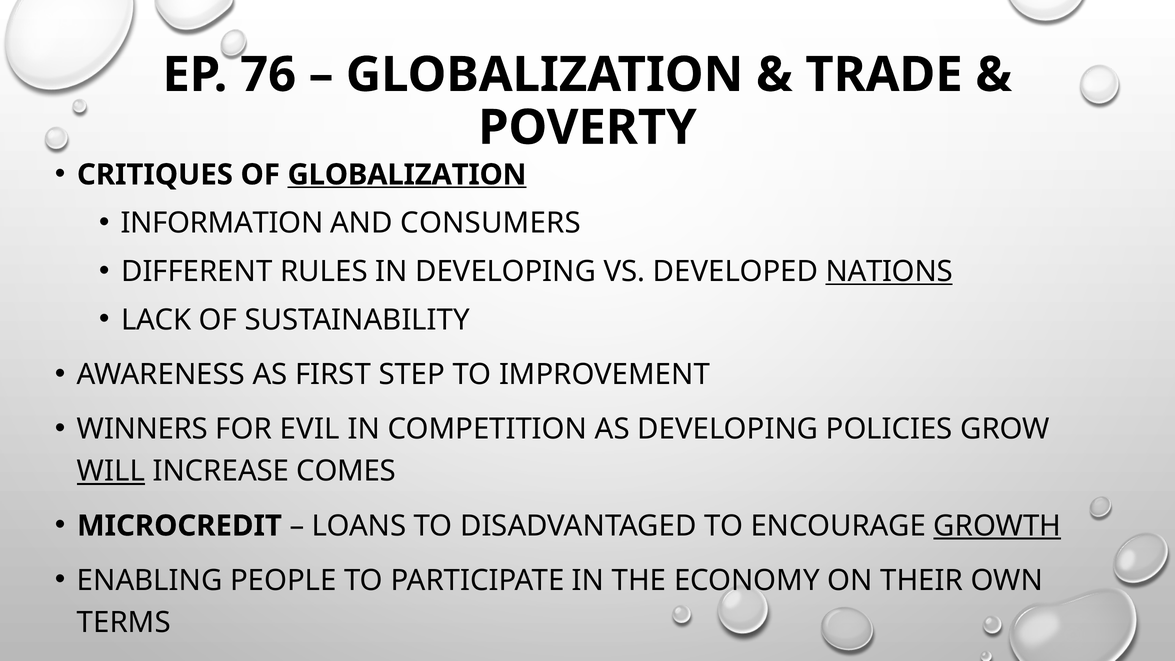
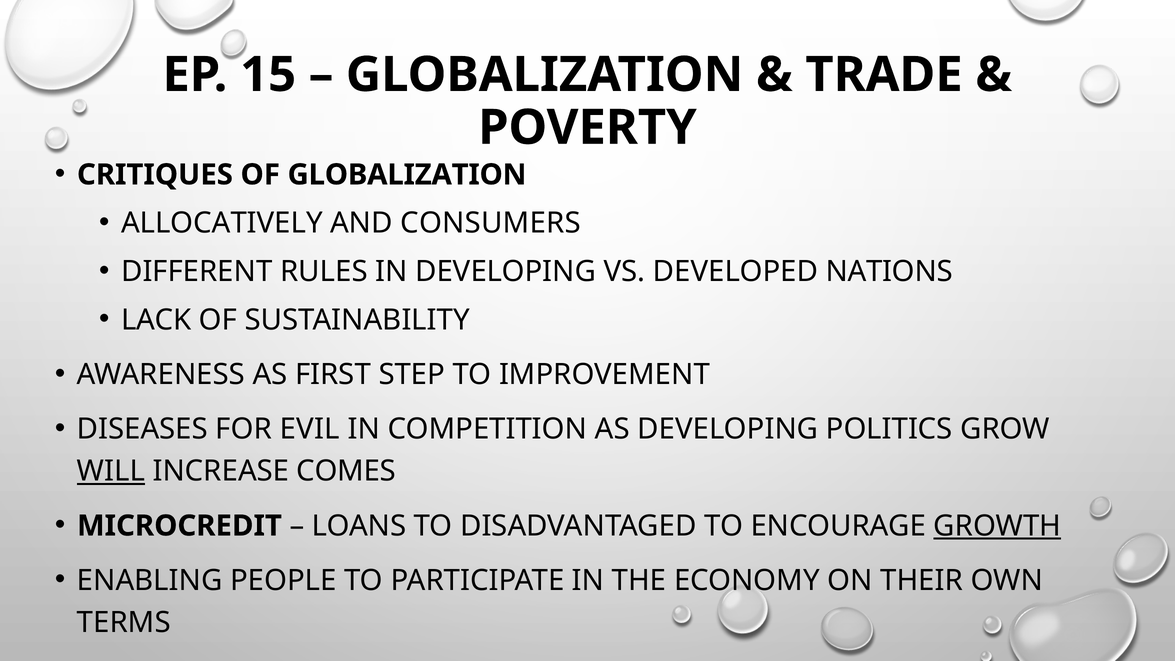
76: 76 -> 15 (268, 75)
GLOBALIZATION underline: present -> none (407, 175)
INFORMATION: INFORMATION -> ALLOCATIVELY (222, 223)
NATIONS underline: present -> none (889, 271)
WINNERS: WINNERS -> DISEASES (142, 429)
POLICIES: POLICIES -> POLITICS (889, 429)
